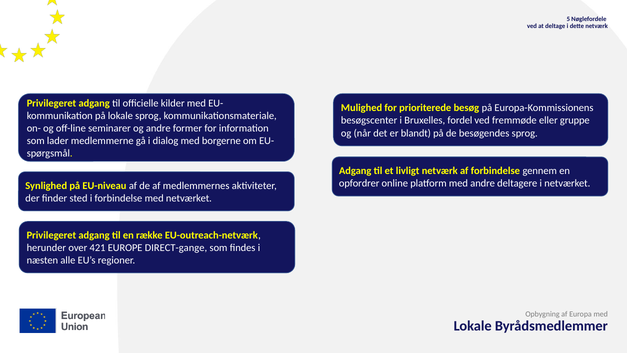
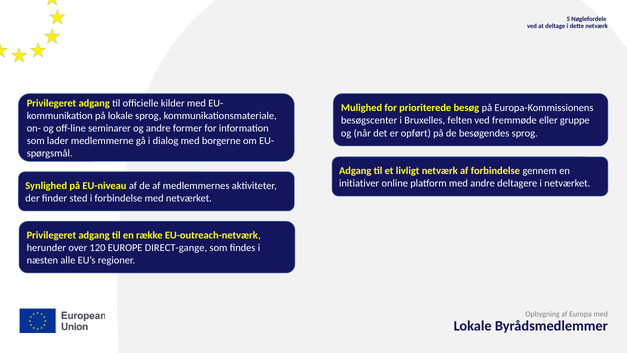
fordel: fordel -> felten (460, 120)
blandt: blandt -> opført (416, 133)
opfordrer: opfordrer -> initiativer (359, 183)
421: 421 -> 120 (98, 248)
